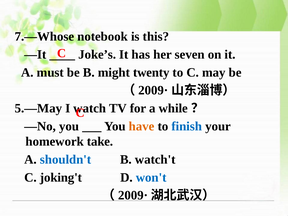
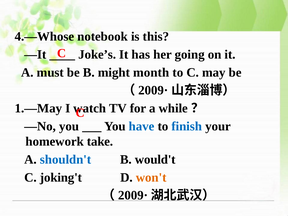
7.—Whose: 7.—Whose -> 4.—Whose (44, 37)
seven: seven -> going (190, 54)
twenty: twenty -> month (151, 72)
5.—May: 5.—May -> 1.—May (38, 108)
have colour: orange -> blue (142, 126)
watch't: watch't -> would't (155, 159)
won't colour: blue -> orange (151, 177)
